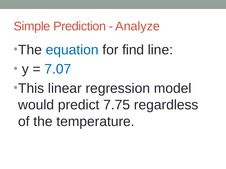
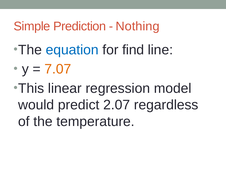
Analyze: Analyze -> Nothing (138, 26)
7.07 colour: blue -> orange (58, 69)
7.75: 7.75 -> 2.07 (117, 105)
